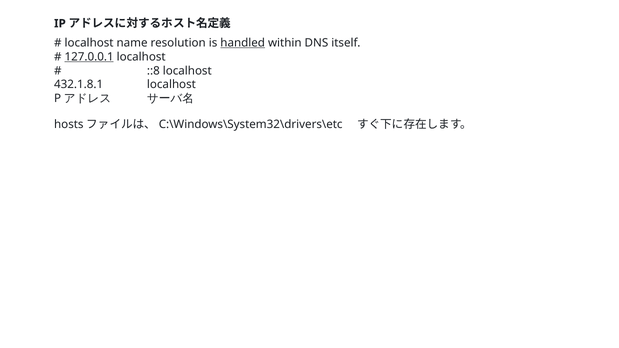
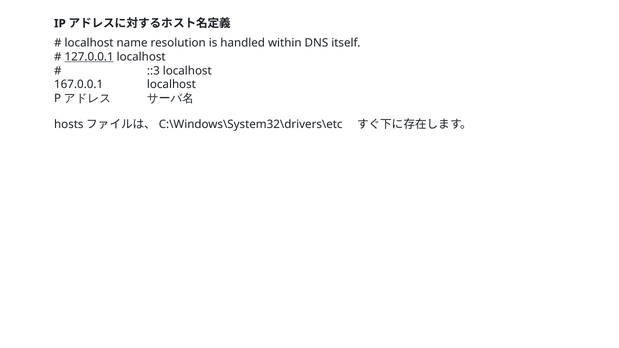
handled underline: present -> none (243, 43)
::8: ::8 -> ::3 (153, 71)
432.1.8.1: 432.1.8.1 -> 167.0.0.1 (79, 85)
